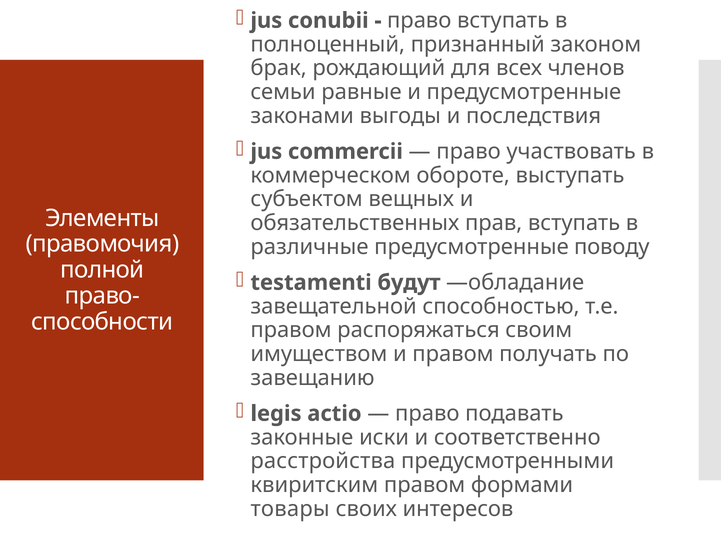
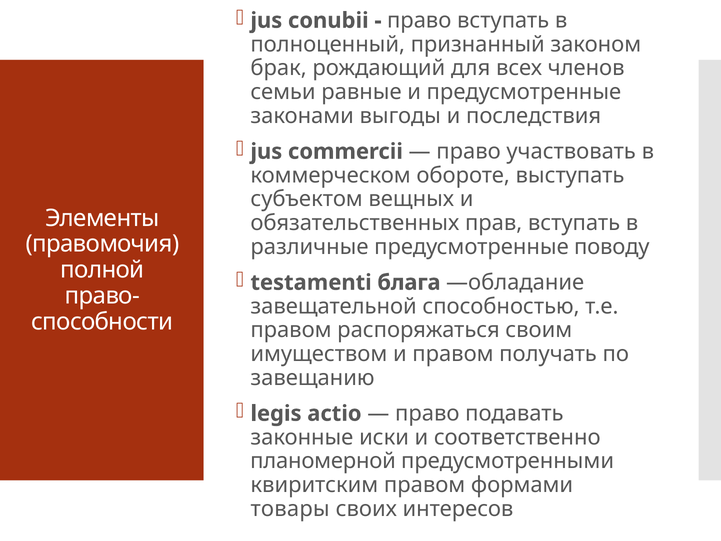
будут: будут -> блага (409, 282)
расстройства: расстройства -> планомерной (323, 461)
